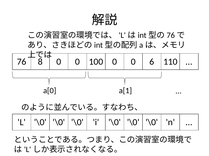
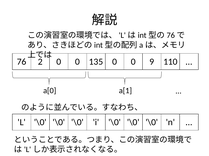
8: 8 -> 2 (40, 62)
100: 100 -> 135 (96, 62)
6: 6 -> 9 (152, 62)
